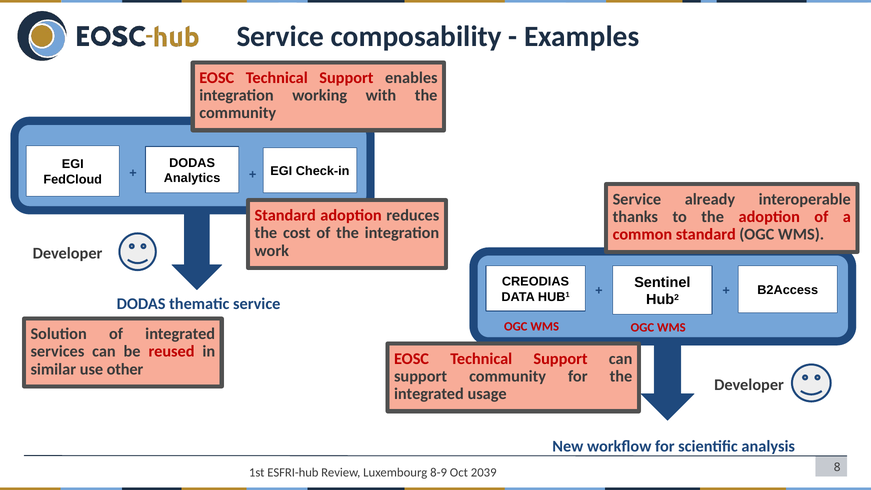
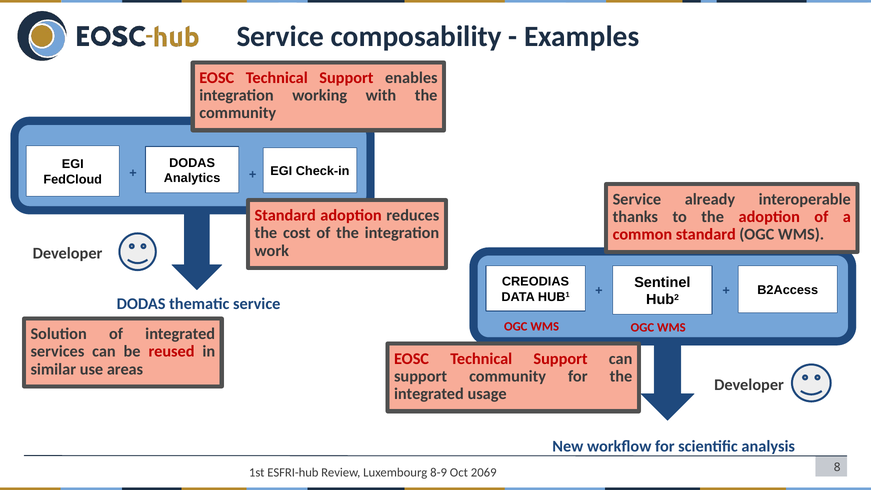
other: other -> areas (125, 369)
2039: 2039 -> 2069 (484, 473)
